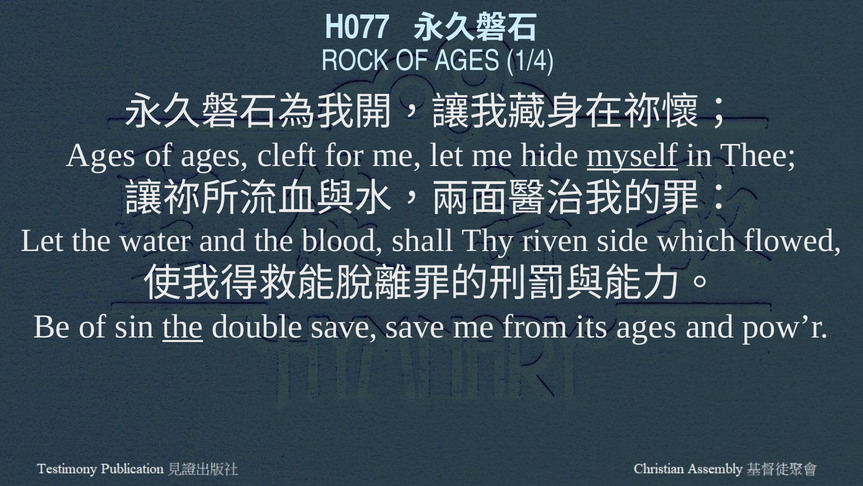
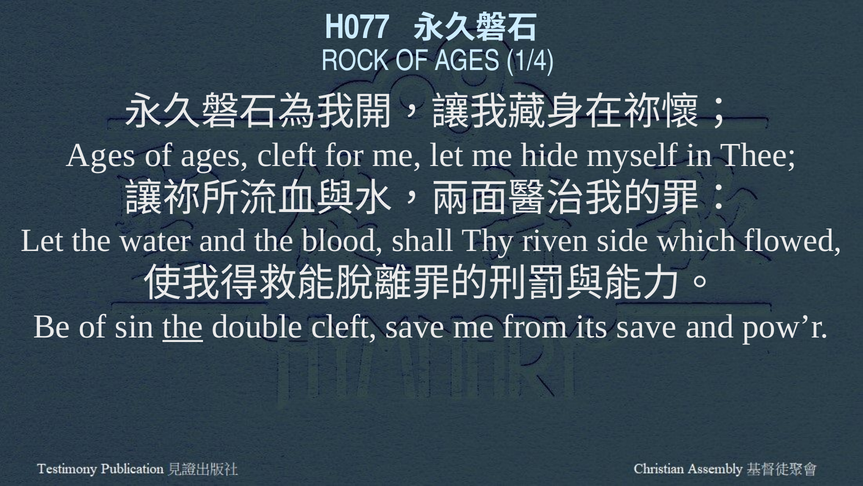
myself underline: present -> none (633, 155)
double save: save -> cleft (344, 326)
its ages: ages -> save (646, 326)
